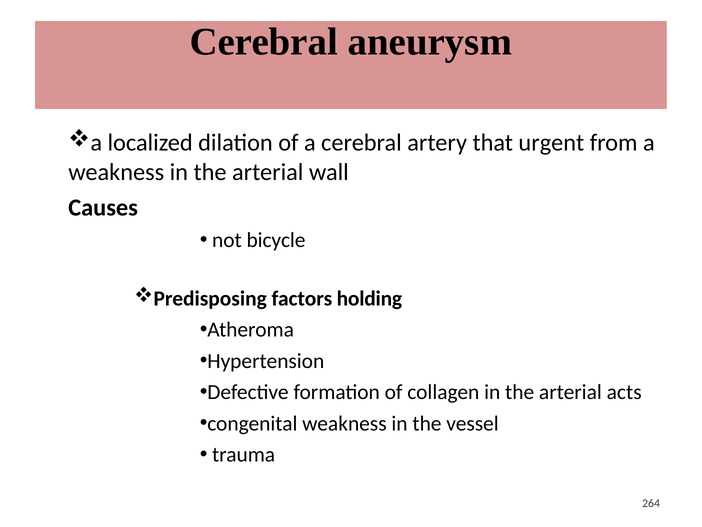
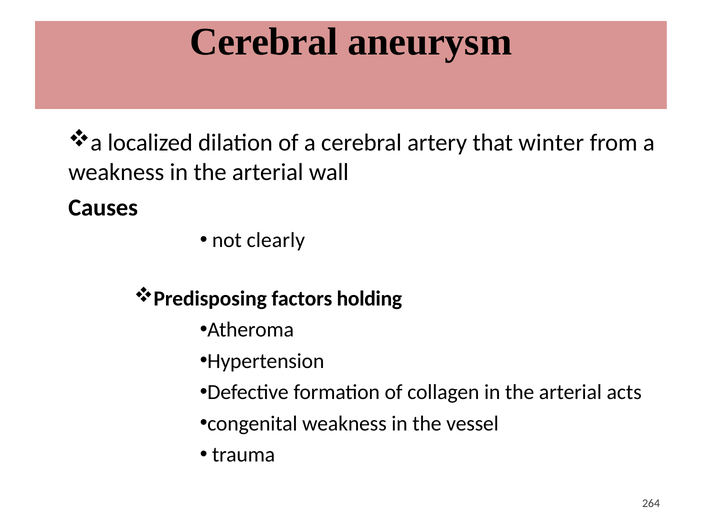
urgent: urgent -> winter (551, 143)
bicycle: bicycle -> clearly (276, 240)
